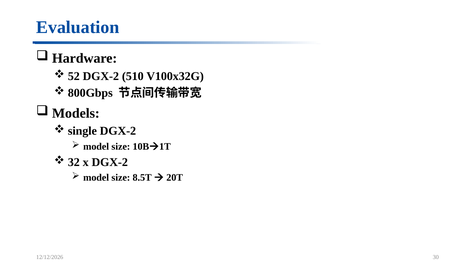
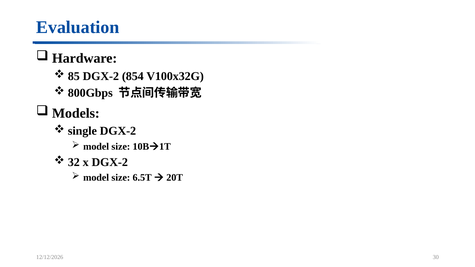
52: 52 -> 85 (74, 76)
510: 510 -> 854 (133, 76)
8.5T: 8.5T -> 6.5T (142, 178)
